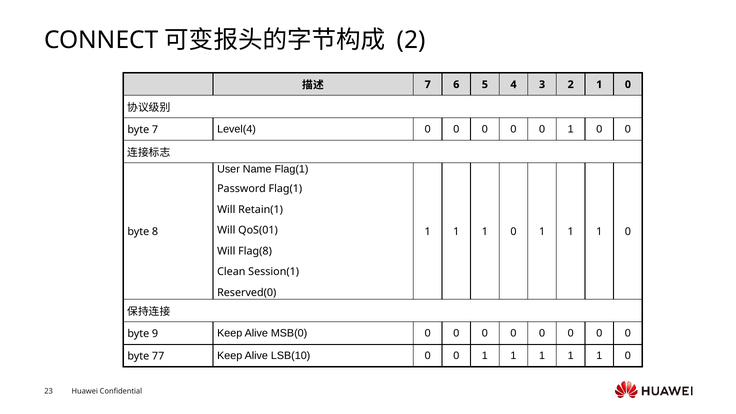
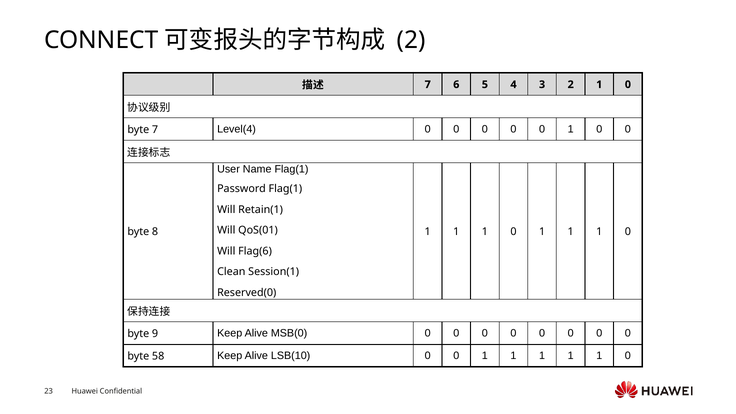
Flag(8: Flag(8 -> Flag(6 (255, 251)
77: 77 -> 58 (158, 356)
